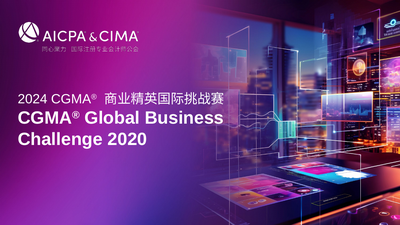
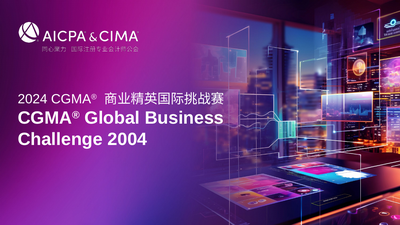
2020: 2020 -> 2004 (127, 139)
